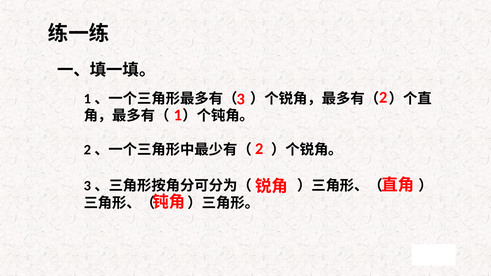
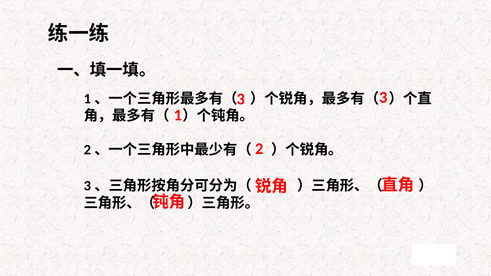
3 2: 2 -> 3 (383, 98)
